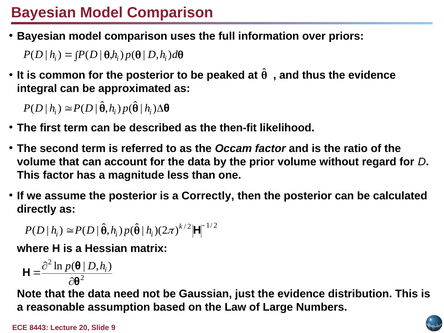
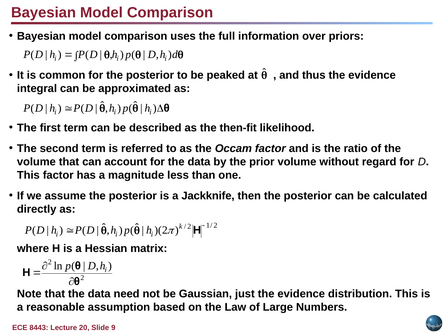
Correctly: Correctly -> Jackknife (208, 196)
